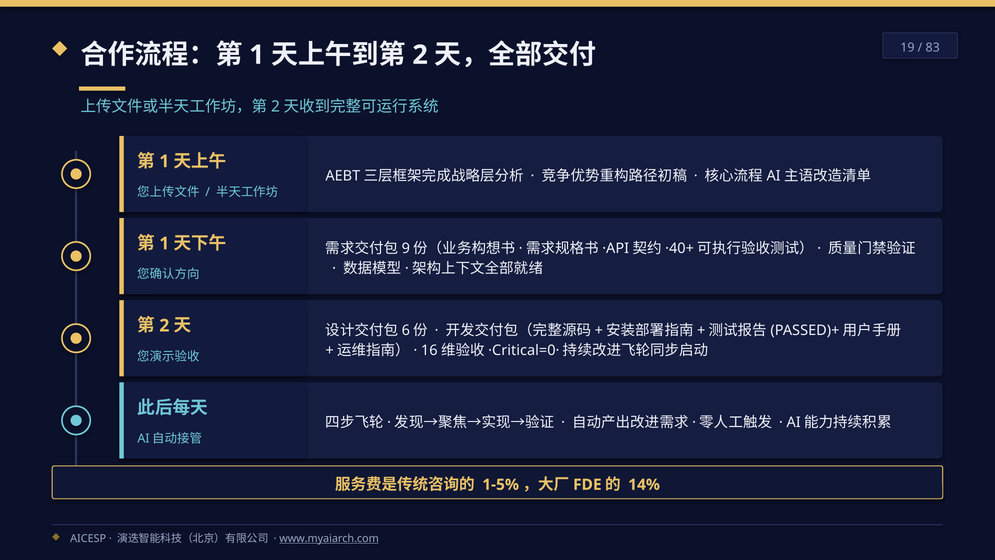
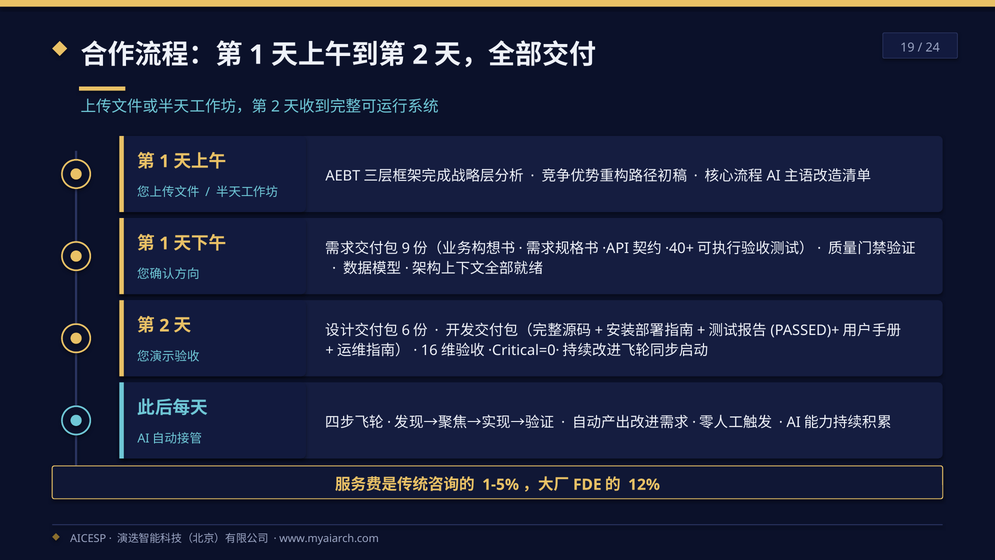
83: 83 -> 24 (933, 47)
14%: 14% -> 12% (644, 484)
www.myaiarch.com underline: present -> none (329, 538)
